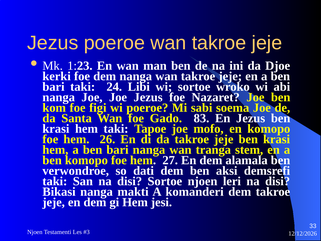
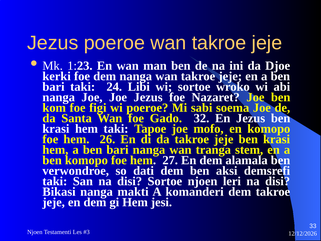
83: 83 -> 32 (201, 118)
